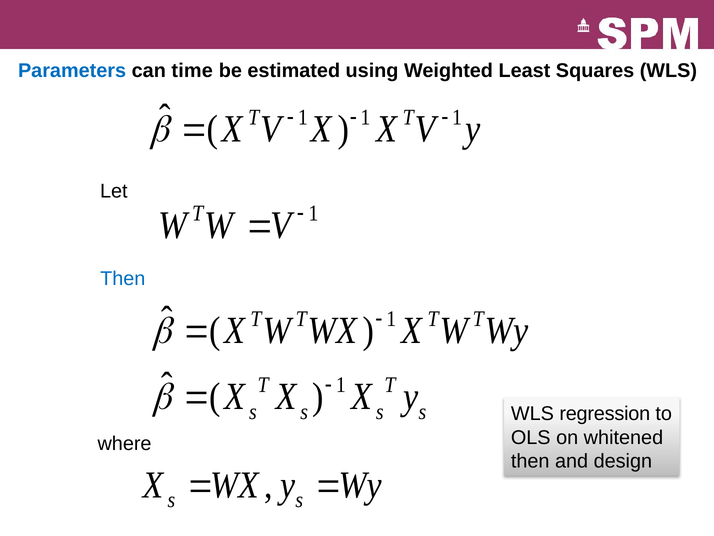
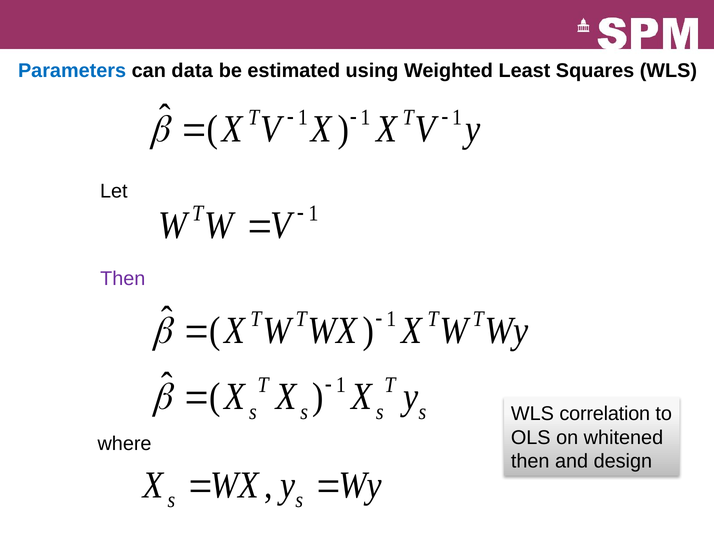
time: time -> data (192, 71)
Then colour: blue -> purple (123, 278)
regression: regression -> correlation (605, 413)
